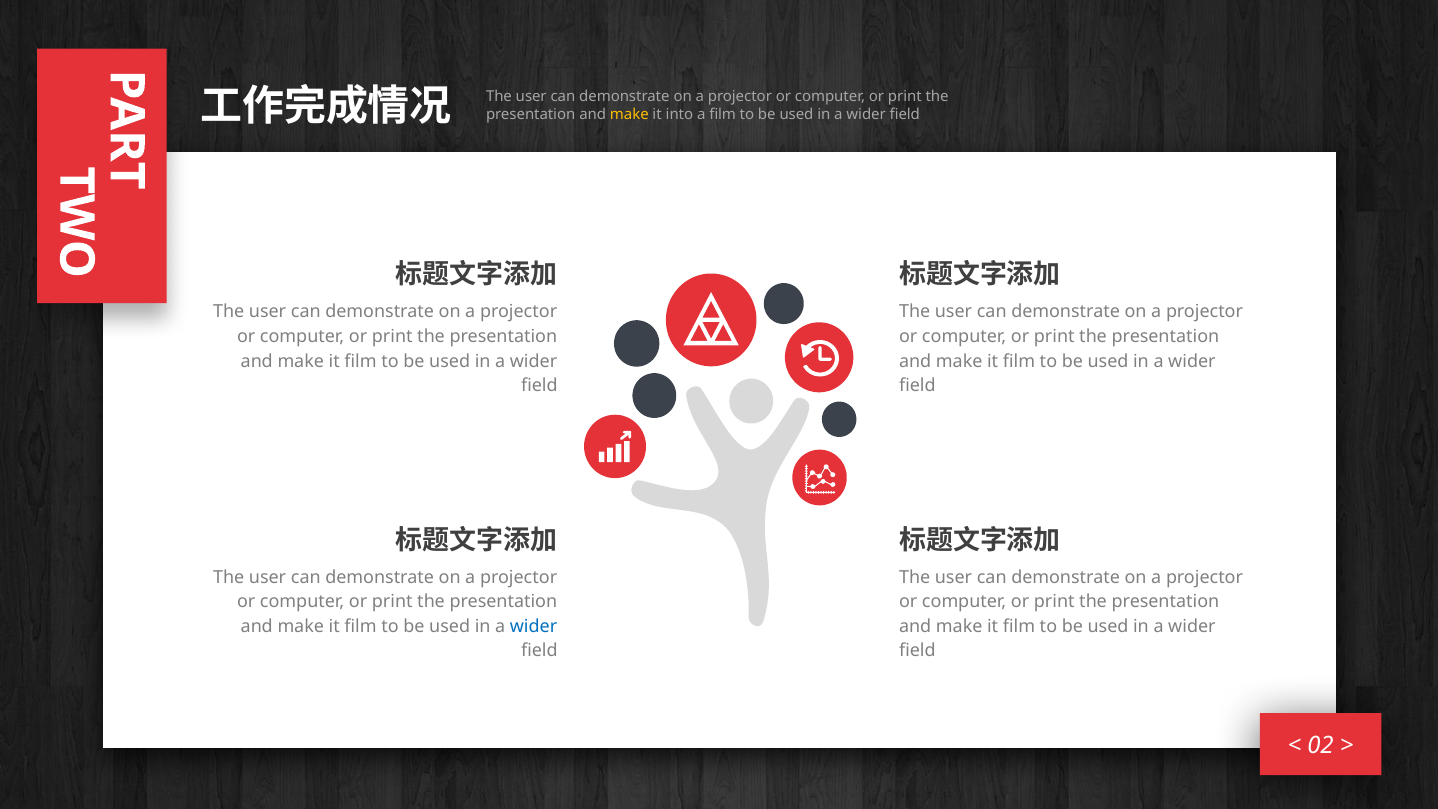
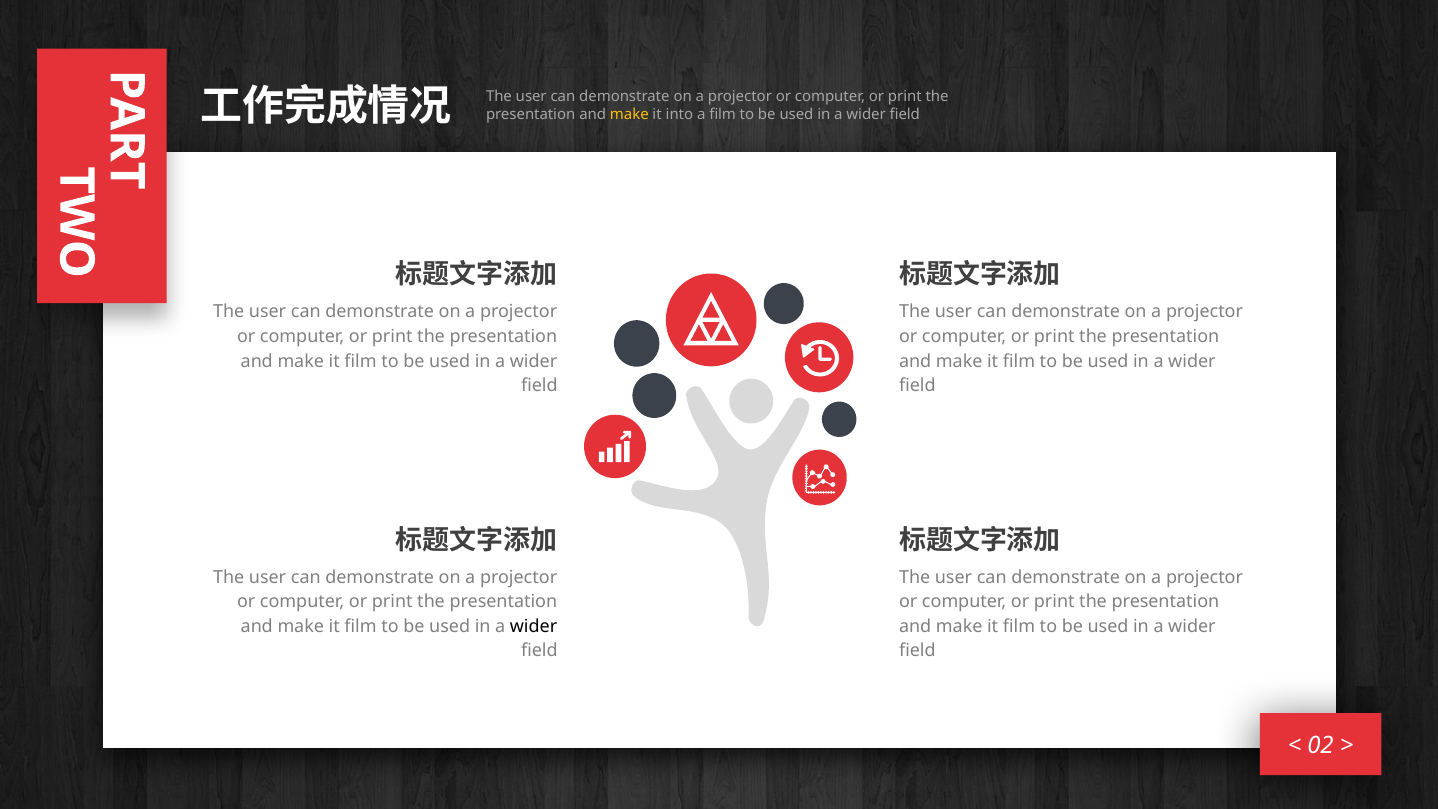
wider colour: blue -> black (534, 626)
